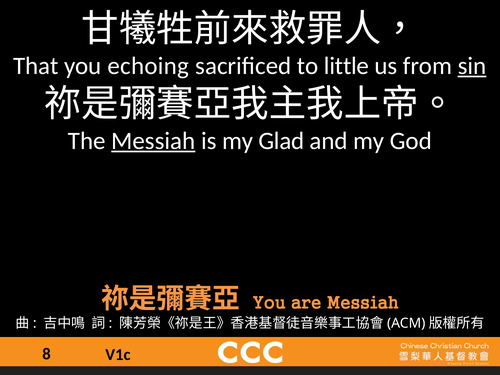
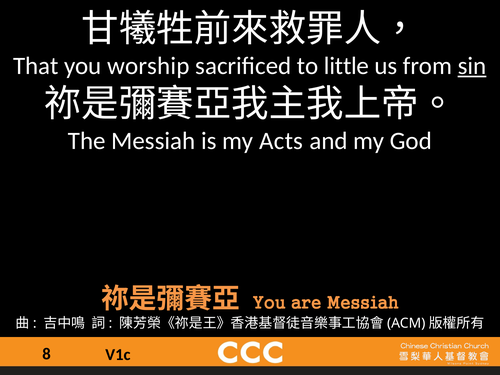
echoing: echoing -> worship (148, 66)
Messiah underline: present -> none (153, 141)
Glad: Glad -> Acts (281, 141)
